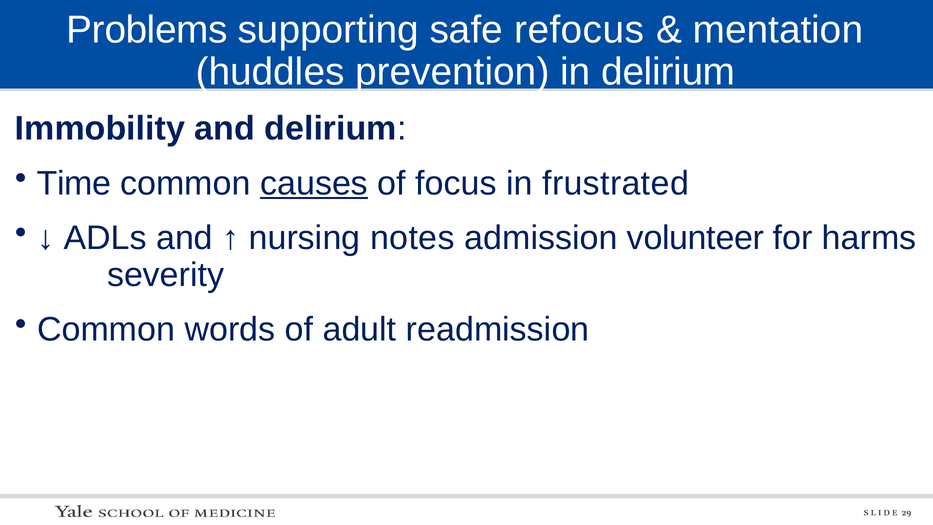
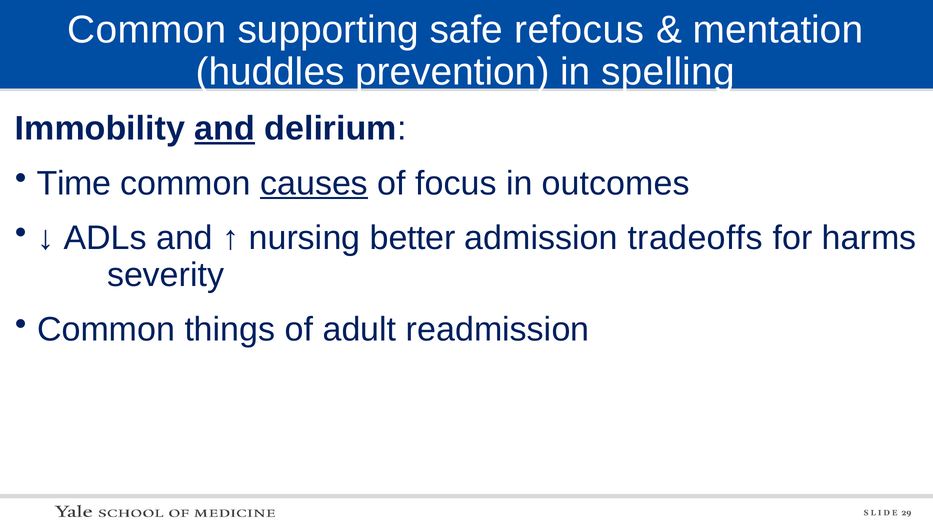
Problems: Problems -> Common (147, 30)
in delirium: delirium -> spelling (668, 72)
and underline: none -> present (225, 129)
frustrated: frustrated -> outcomes (616, 183)
notes: notes -> better (413, 238)
volunteer: volunteer -> tradeoffs (695, 238)
words: words -> things (230, 330)
